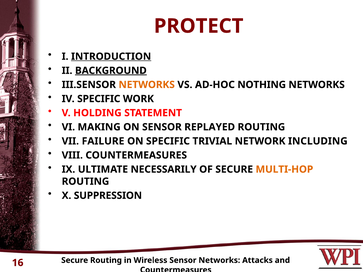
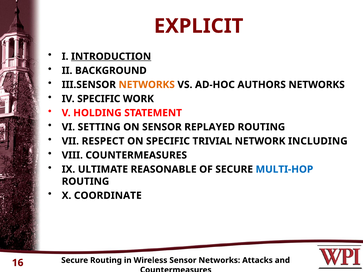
PROTECT: PROTECT -> EXPLICIT (199, 26)
BACKGROUND underline: present -> none (111, 71)
NOTHING: NOTHING -> AUTHORS (262, 85)
MAKING: MAKING -> SETTING (99, 127)
FAILURE: FAILURE -> RESPECT (103, 141)
NECESSARILY: NECESSARILY -> REASONABLE (164, 169)
MULTI-HOP colour: orange -> blue (284, 169)
SUPPRESSION: SUPPRESSION -> COORDINATE (108, 196)
